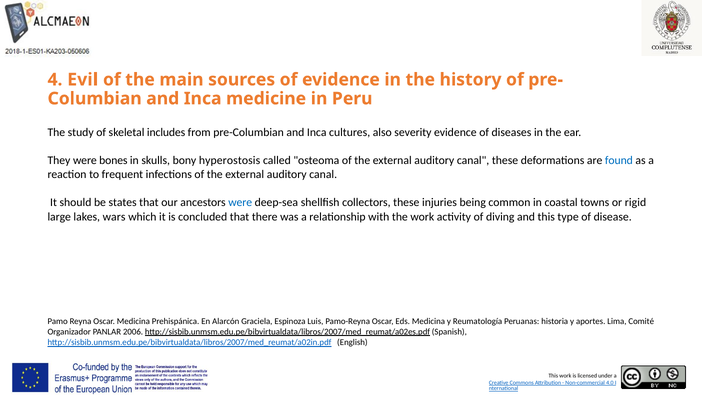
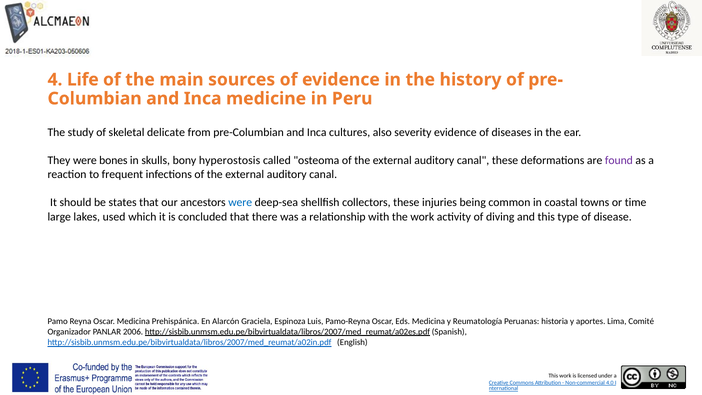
Evil: Evil -> Life (83, 80)
includes: includes -> delicate (166, 132)
found colour: blue -> purple (619, 160)
rigid: rigid -> time (636, 203)
wars: wars -> used (114, 217)
